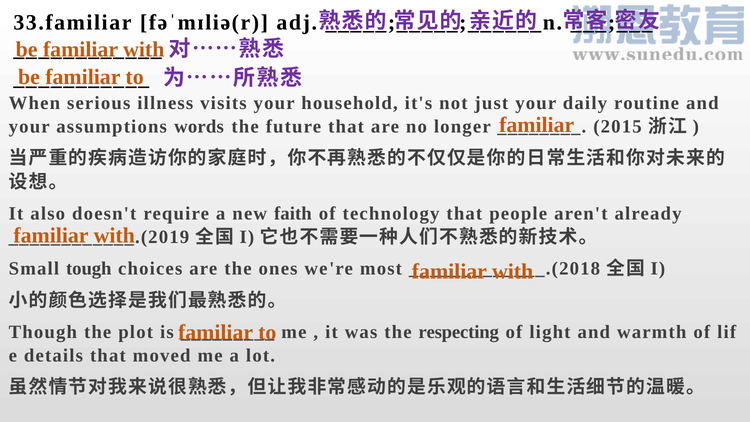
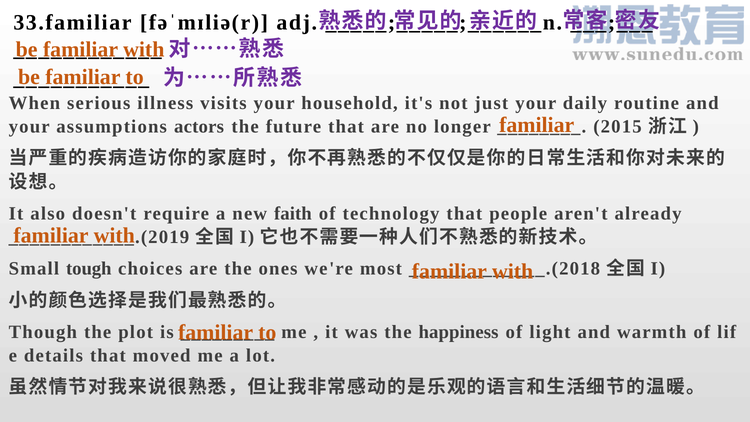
words: words -> actors (199, 127)
respecting: respecting -> happiness (459, 332)
